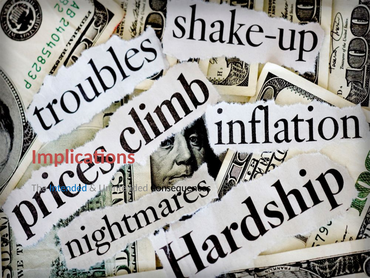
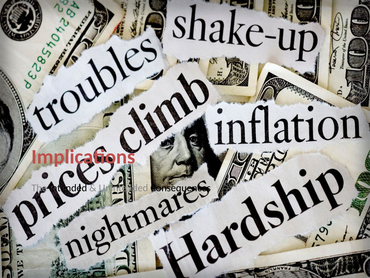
Intended colour: blue -> black (68, 188)
